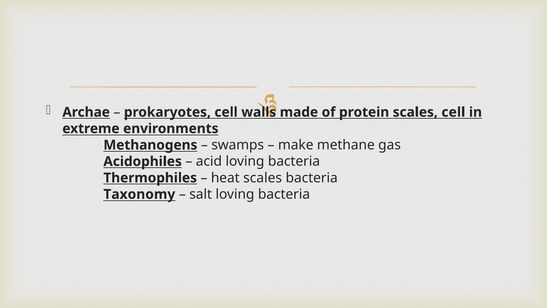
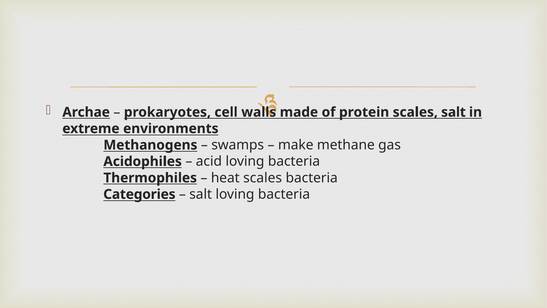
scales cell: cell -> salt (453, 112)
Taxonomy: Taxonomy -> Categories (139, 194)
